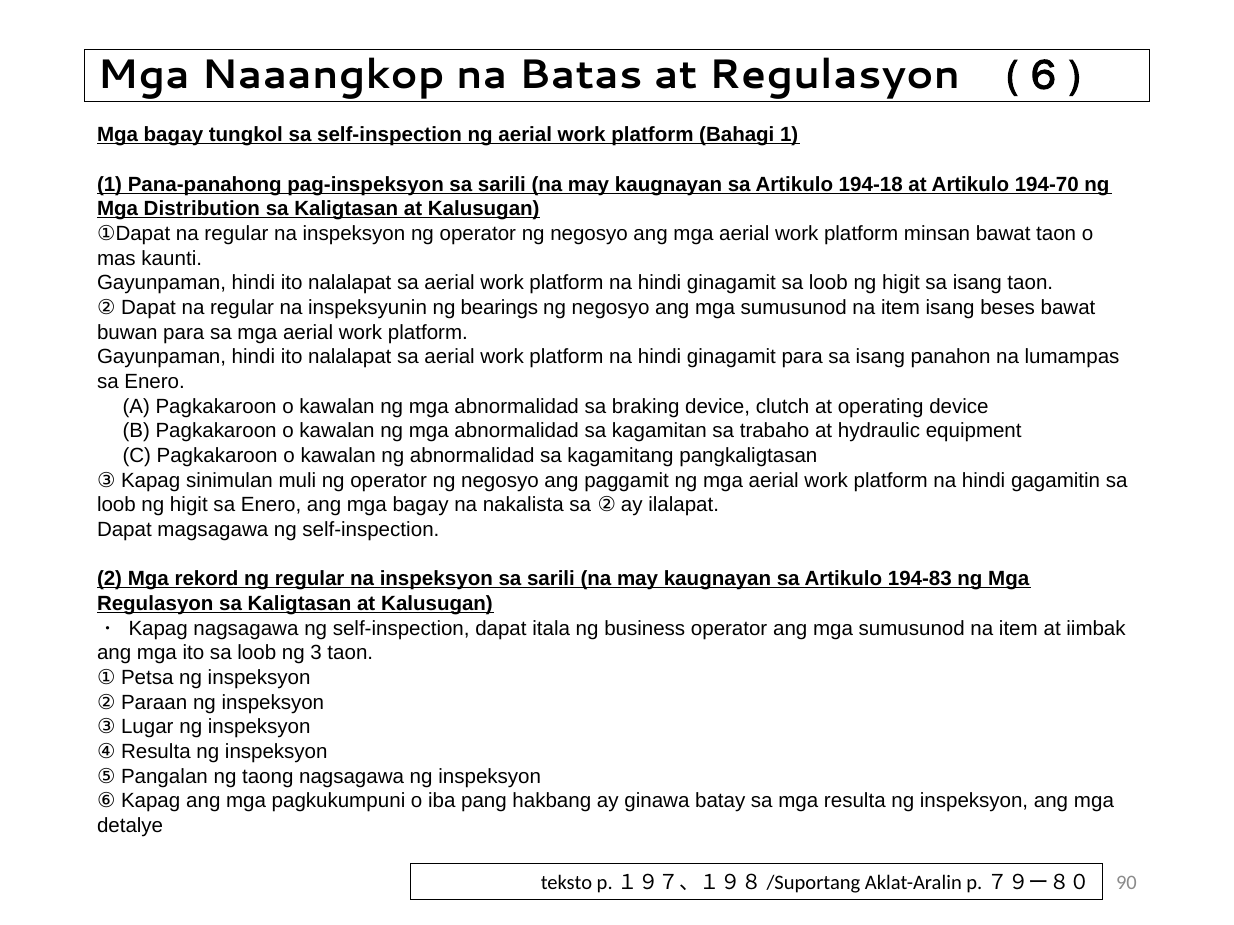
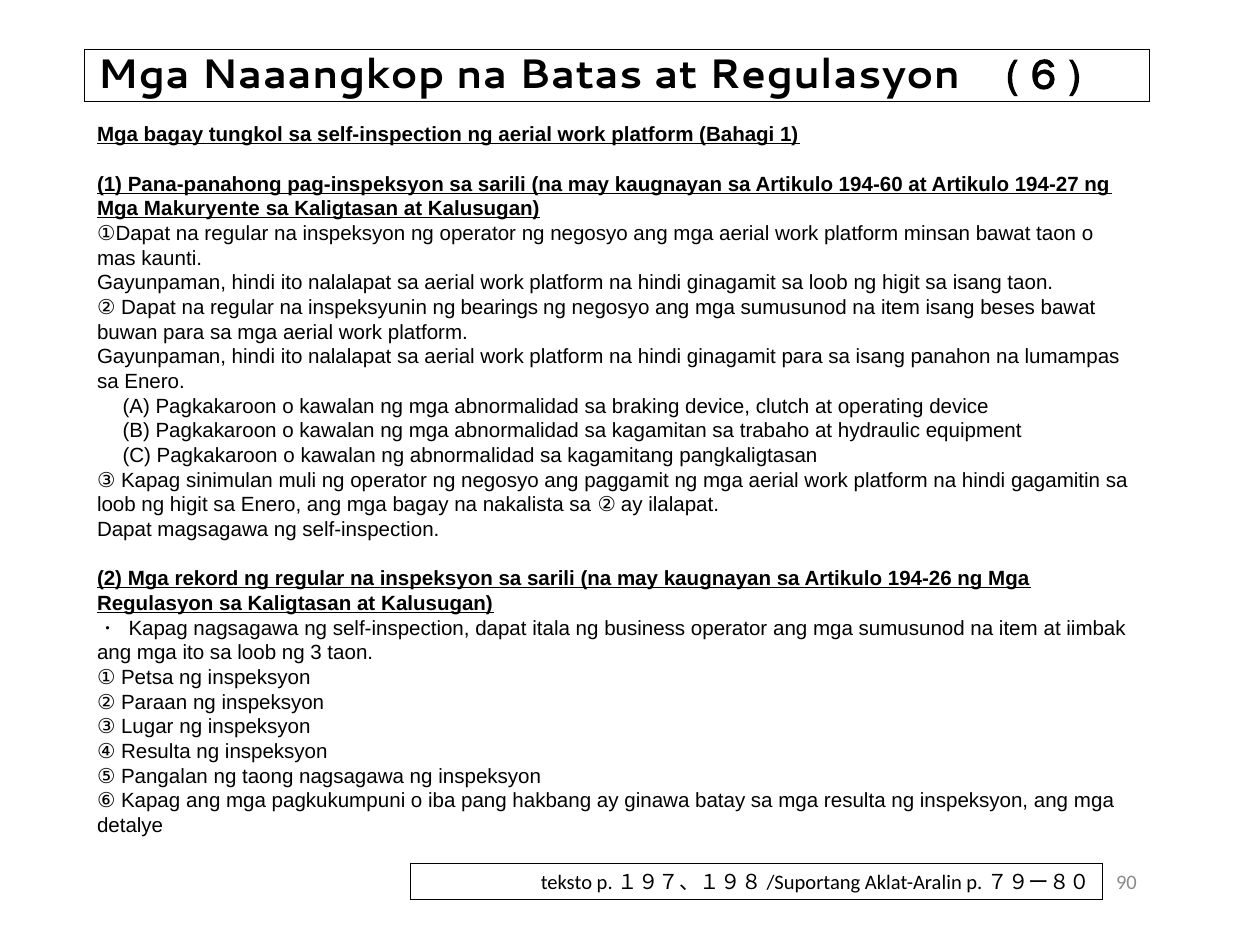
194-18: 194-18 -> 194-60 (871, 184)
194-70: 194-70 -> 194-27 (1047, 184)
Distribution: Distribution -> Makuryente (202, 209)
194-83: 194-83 -> 194-26 (920, 579)
